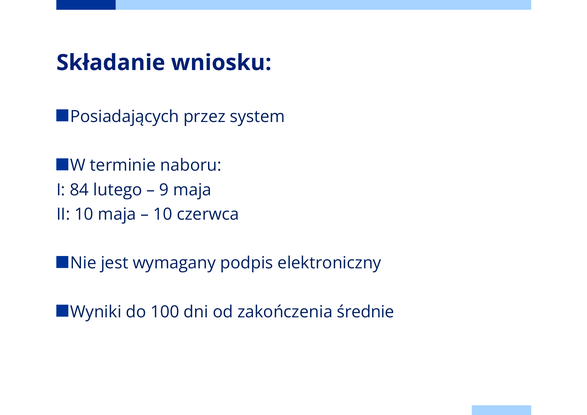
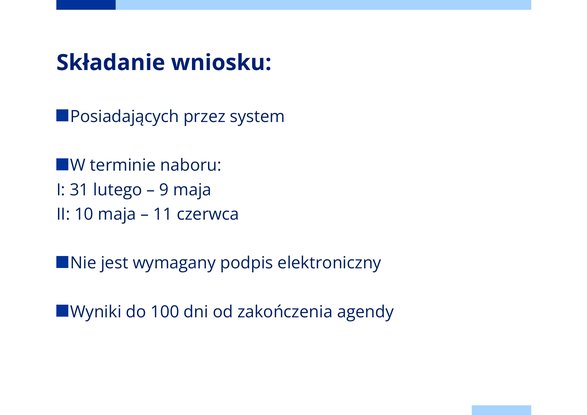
84: 84 -> 31 (79, 190)
10: 10 -> 11 (163, 214)
średnie: średnie -> agendy (366, 312)
